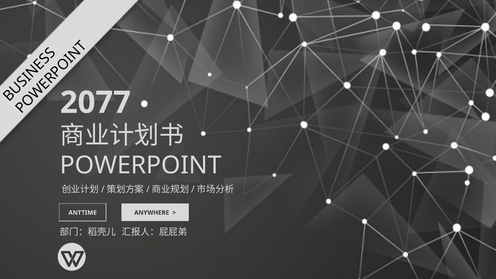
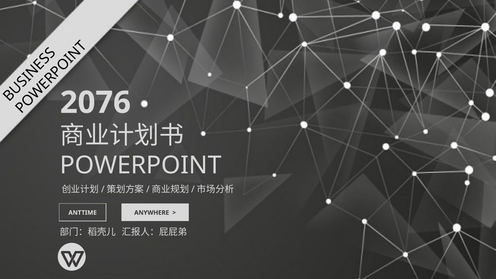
2077: 2077 -> 2076 (95, 103)
